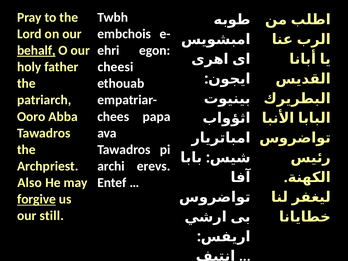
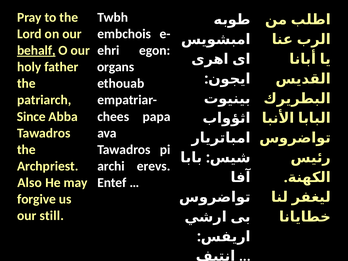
cheesi: cheesi -> organs (116, 67)
Ooro: Ooro -> Since (31, 117)
forgive underline: present -> none (36, 199)
